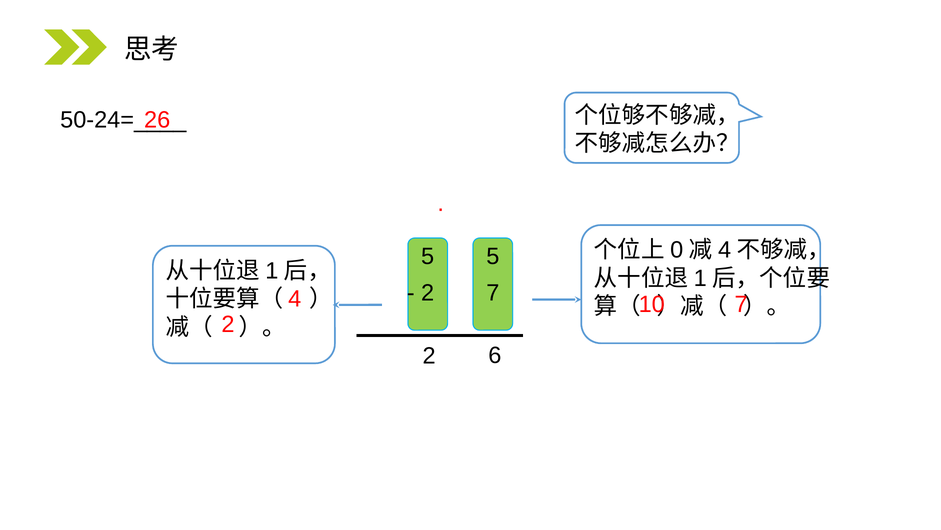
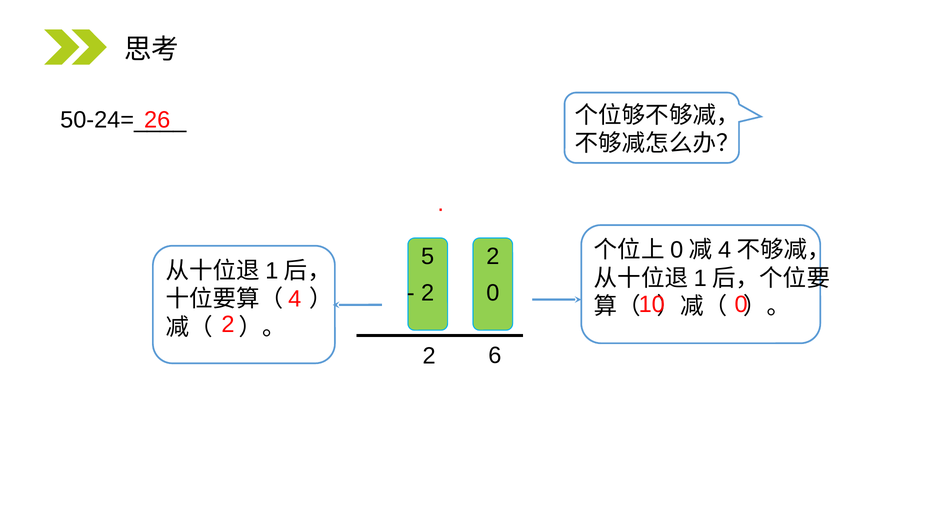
5 5: 5 -> 2 (493, 256)
2 7: 7 -> 0 (493, 293)
10 7: 7 -> 0 (741, 304)
